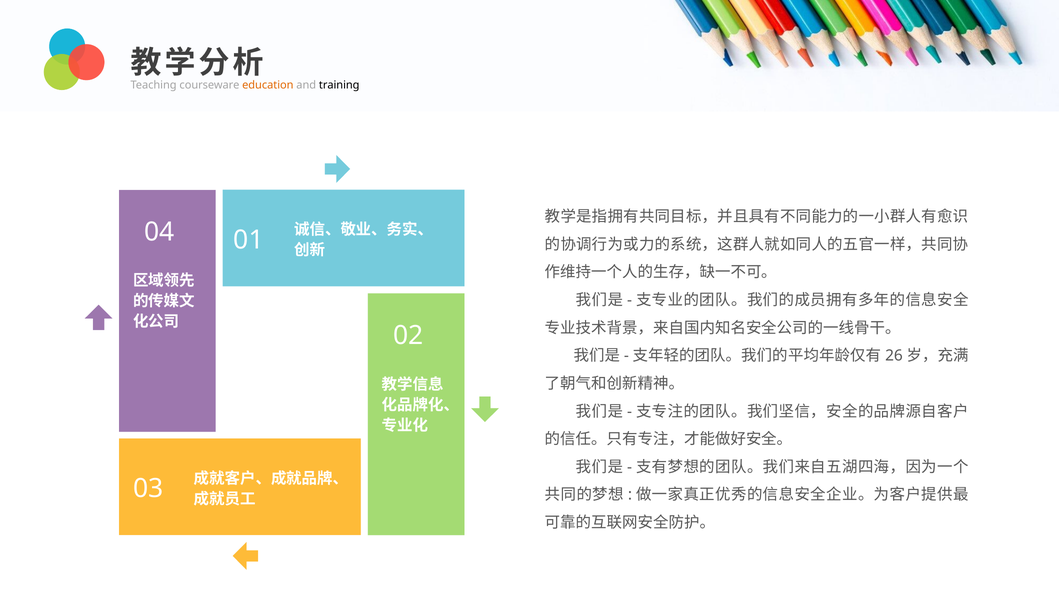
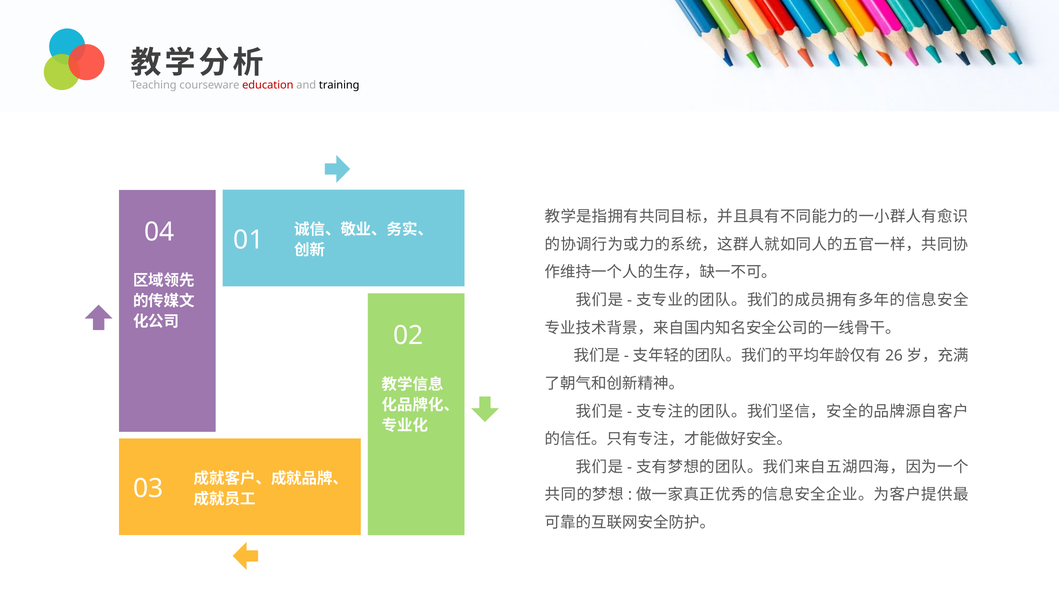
education colour: orange -> red (268, 85)
